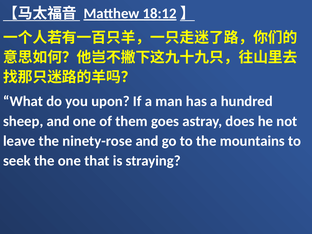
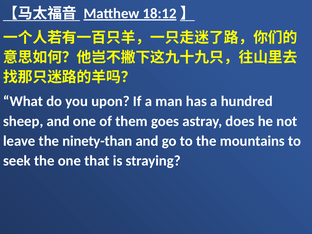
ninety-rose: ninety-rose -> ninety-than (97, 141)
